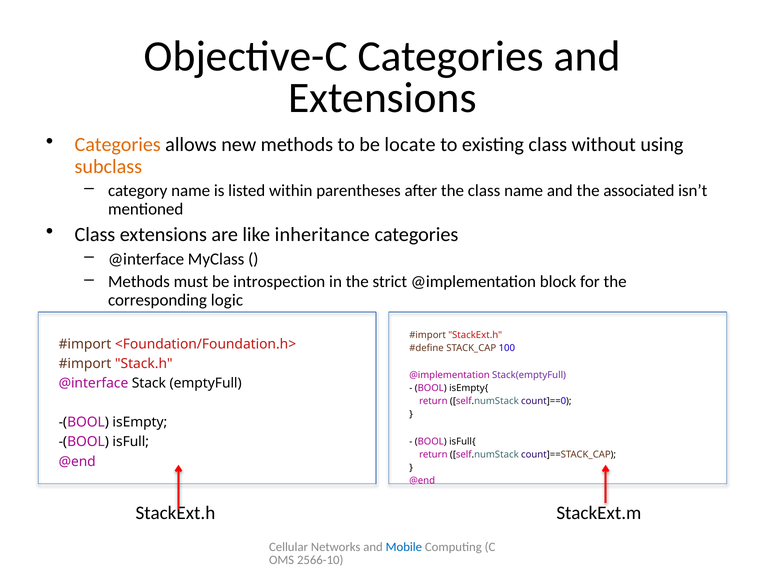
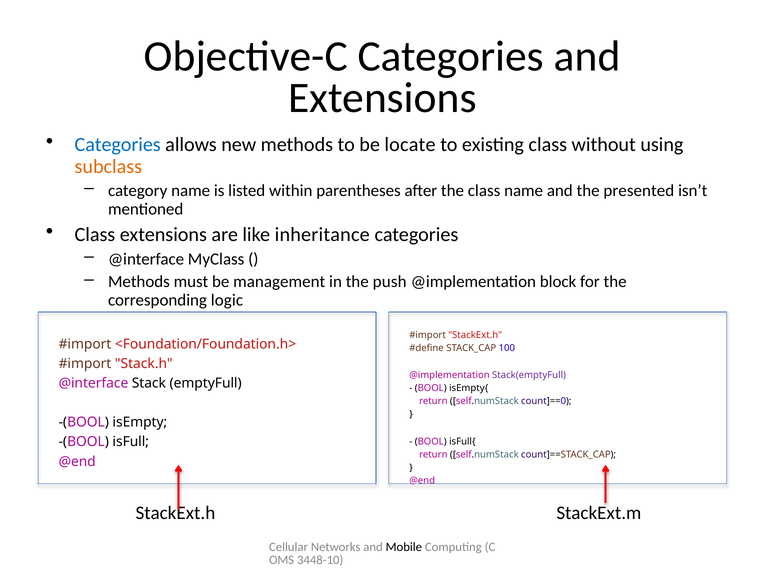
Categories colour: orange -> blue (118, 145)
associated: associated -> presented (639, 191)
introspection: introspection -> management (279, 282)
strict: strict -> push (390, 282)
Mobile colour: blue -> black (404, 548)
2566-10: 2566-10 -> 3448-10 (320, 561)
